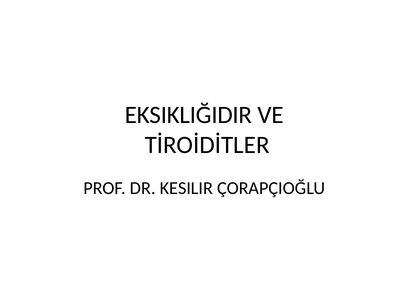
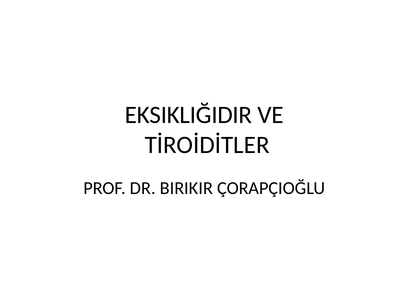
KESILIR: KESILIR -> BIRIKIR (186, 188)
